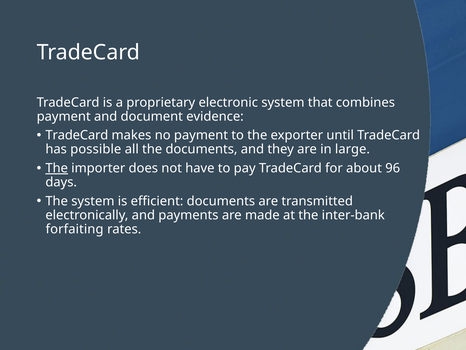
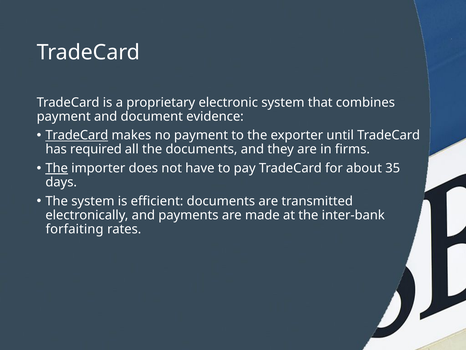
TradeCard underline: none -> present (77, 135)
possible: possible -> required (96, 149)
large: large -> firms (352, 149)
96: 96 -> 35 (393, 168)
